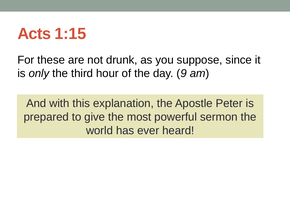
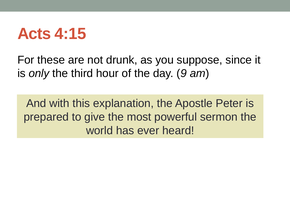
1:15: 1:15 -> 4:15 (70, 34)
